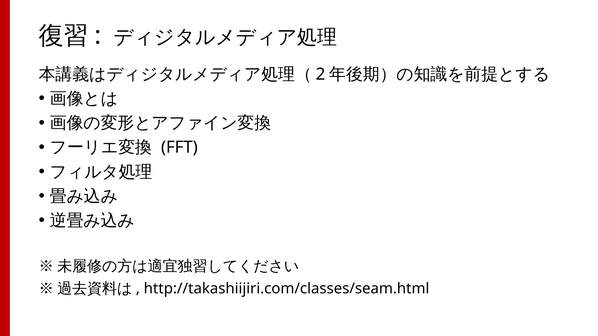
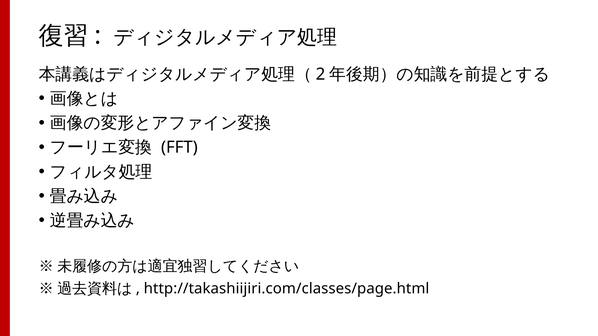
http://takashiijiri.com/classes/seam.html: http://takashiijiri.com/classes/seam.html -> http://takashiijiri.com/classes/page.html (287, 289)
